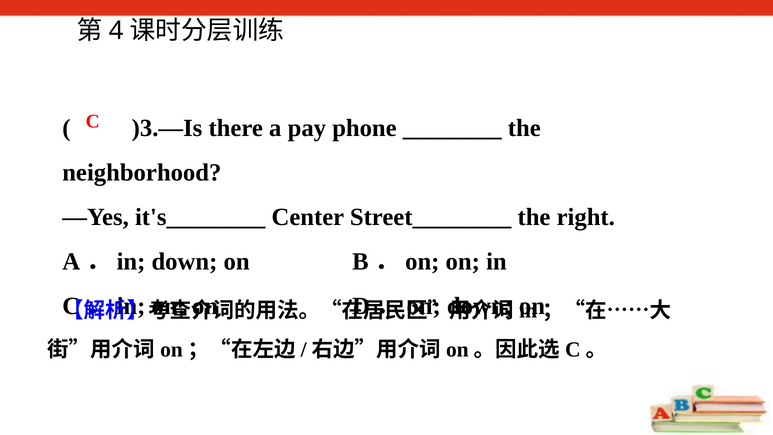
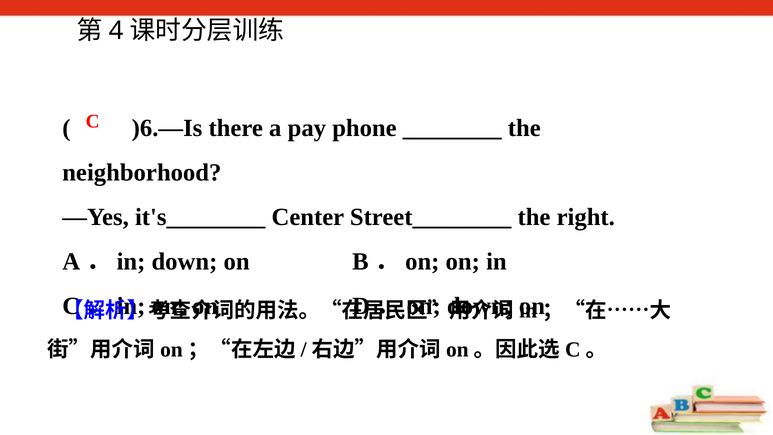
)3.—Is: )3.—Is -> )6.—Is (167, 128)
